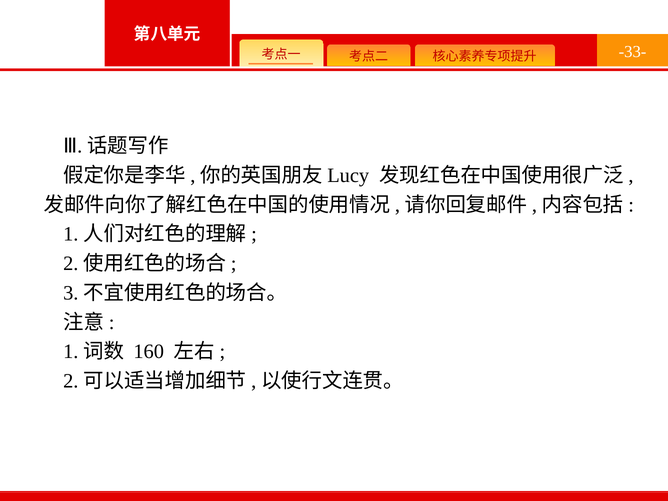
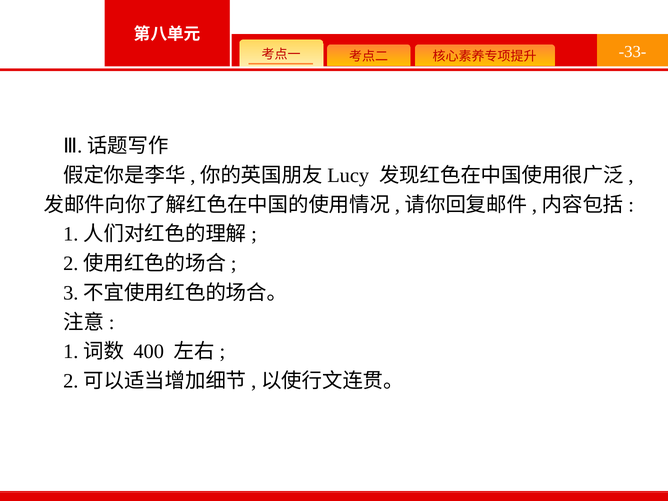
160: 160 -> 400 (149, 352)
